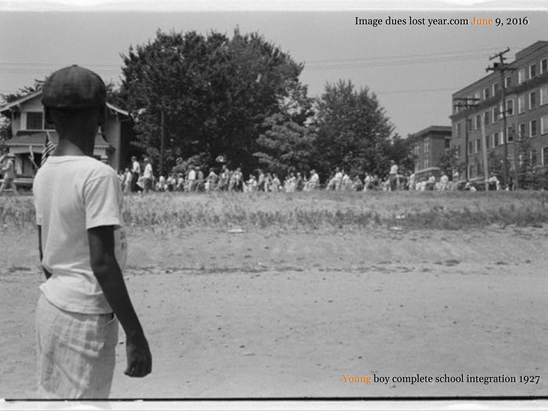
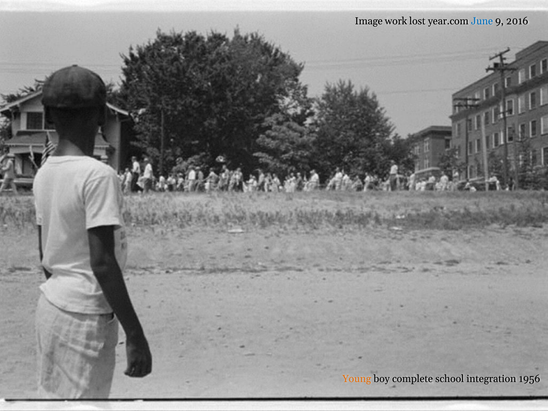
dues: dues -> work (396, 21)
June colour: orange -> blue (482, 21)
1927: 1927 -> 1956 (529, 379)
